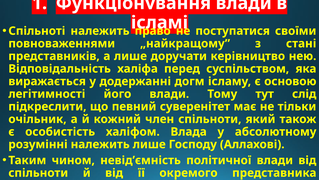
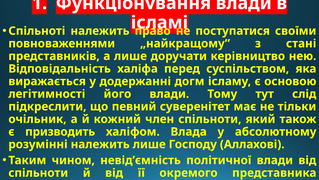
особистість: особистість -> призводить (60, 131)
